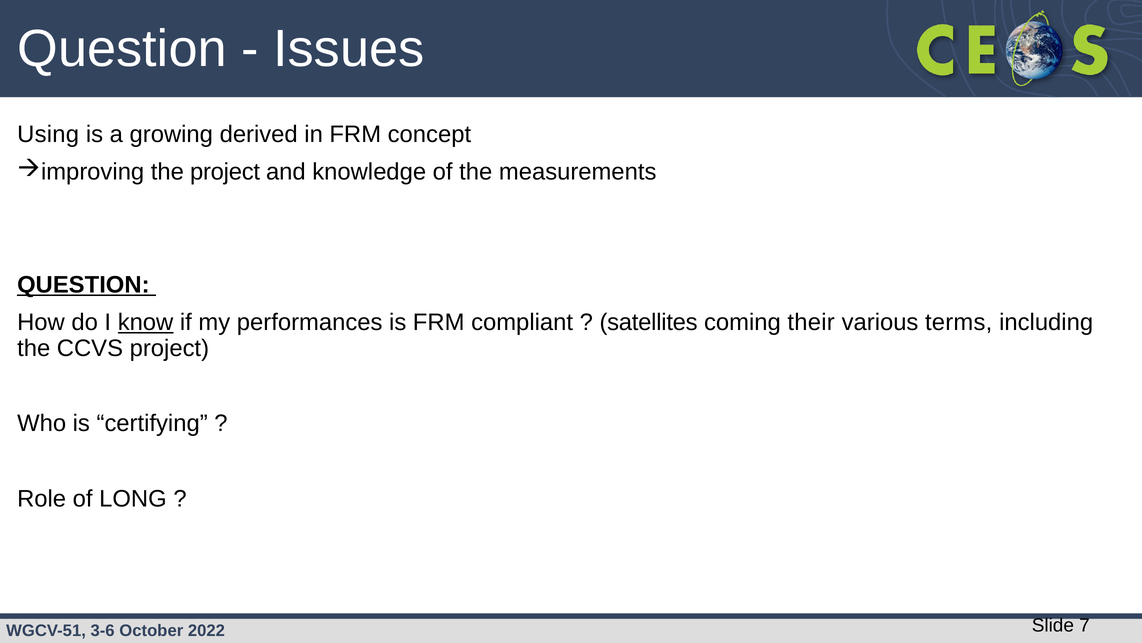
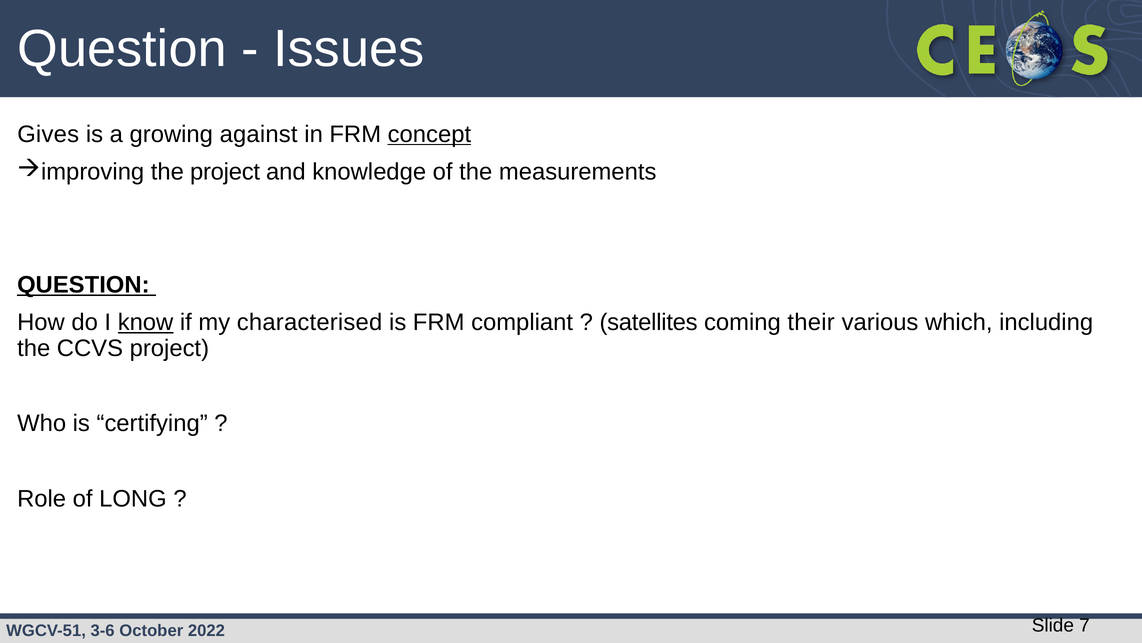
Using: Using -> Gives (48, 134)
derived: derived -> against (259, 134)
concept underline: none -> present (429, 134)
performances: performances -> characterised (310, 322)
terms: terms -> which (959, 322)
